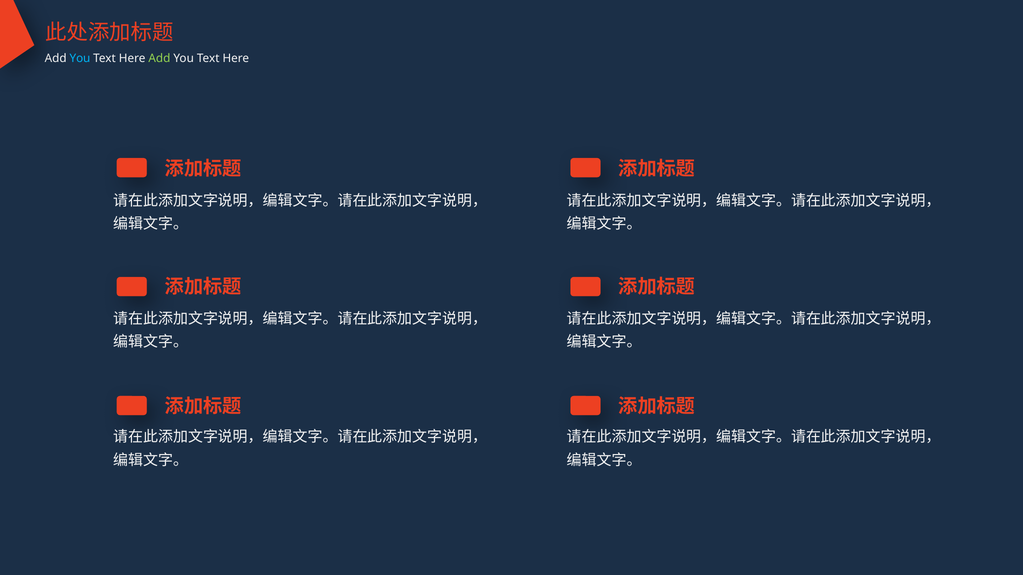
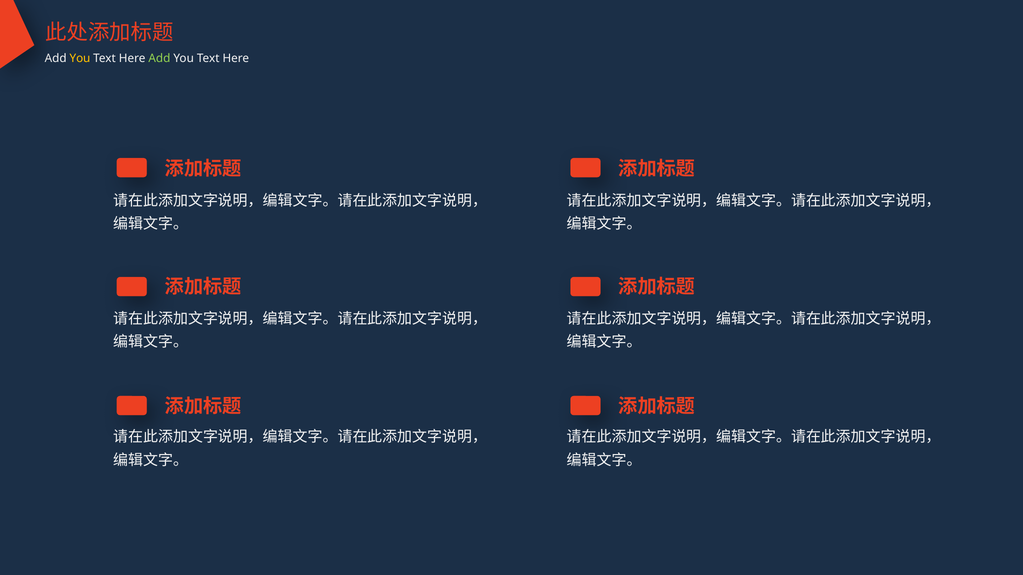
You colour: light blue -> yellow (80, 58)
